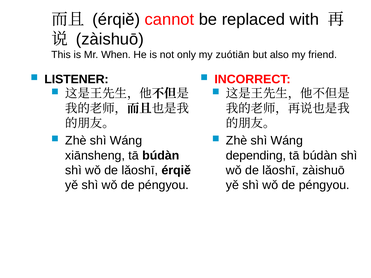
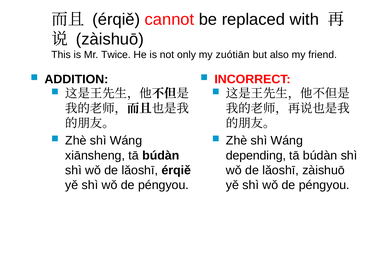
When: When -> Twice (116, 55)
LISTENER: LISTENER -> ADDITION (76, 79)
